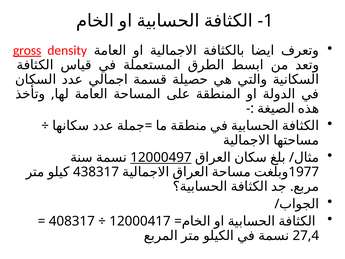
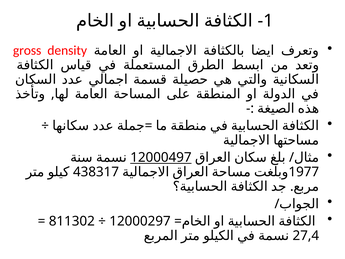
gross underline: present -> none (27, 50)
408317: 408317 -> 811302 (72, 221)
12000417: 12000417 -> 12000297 (140, 221)
